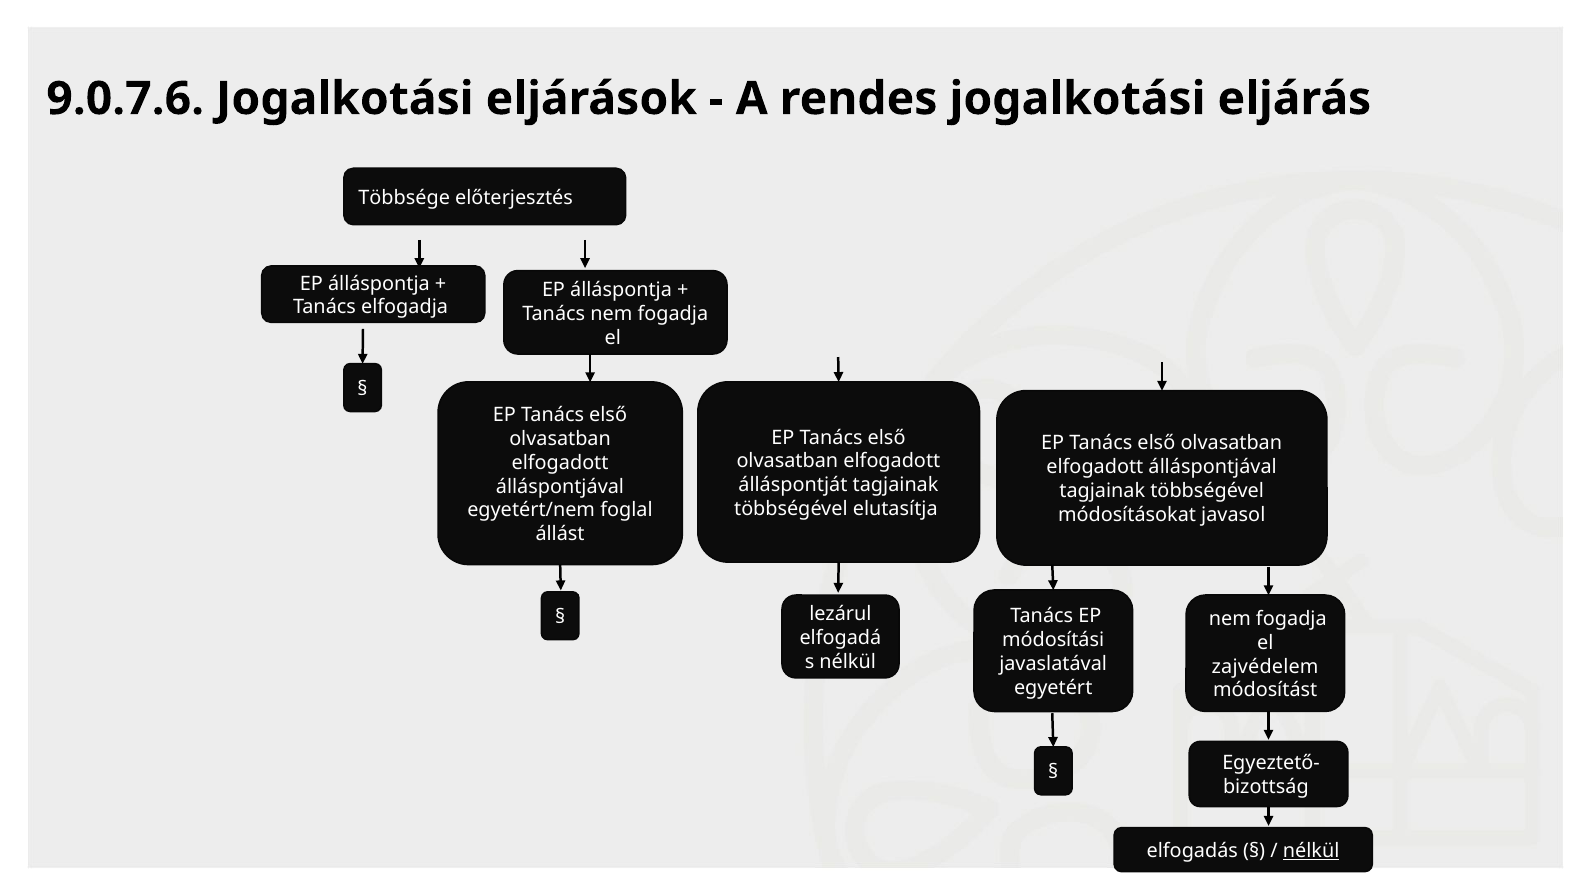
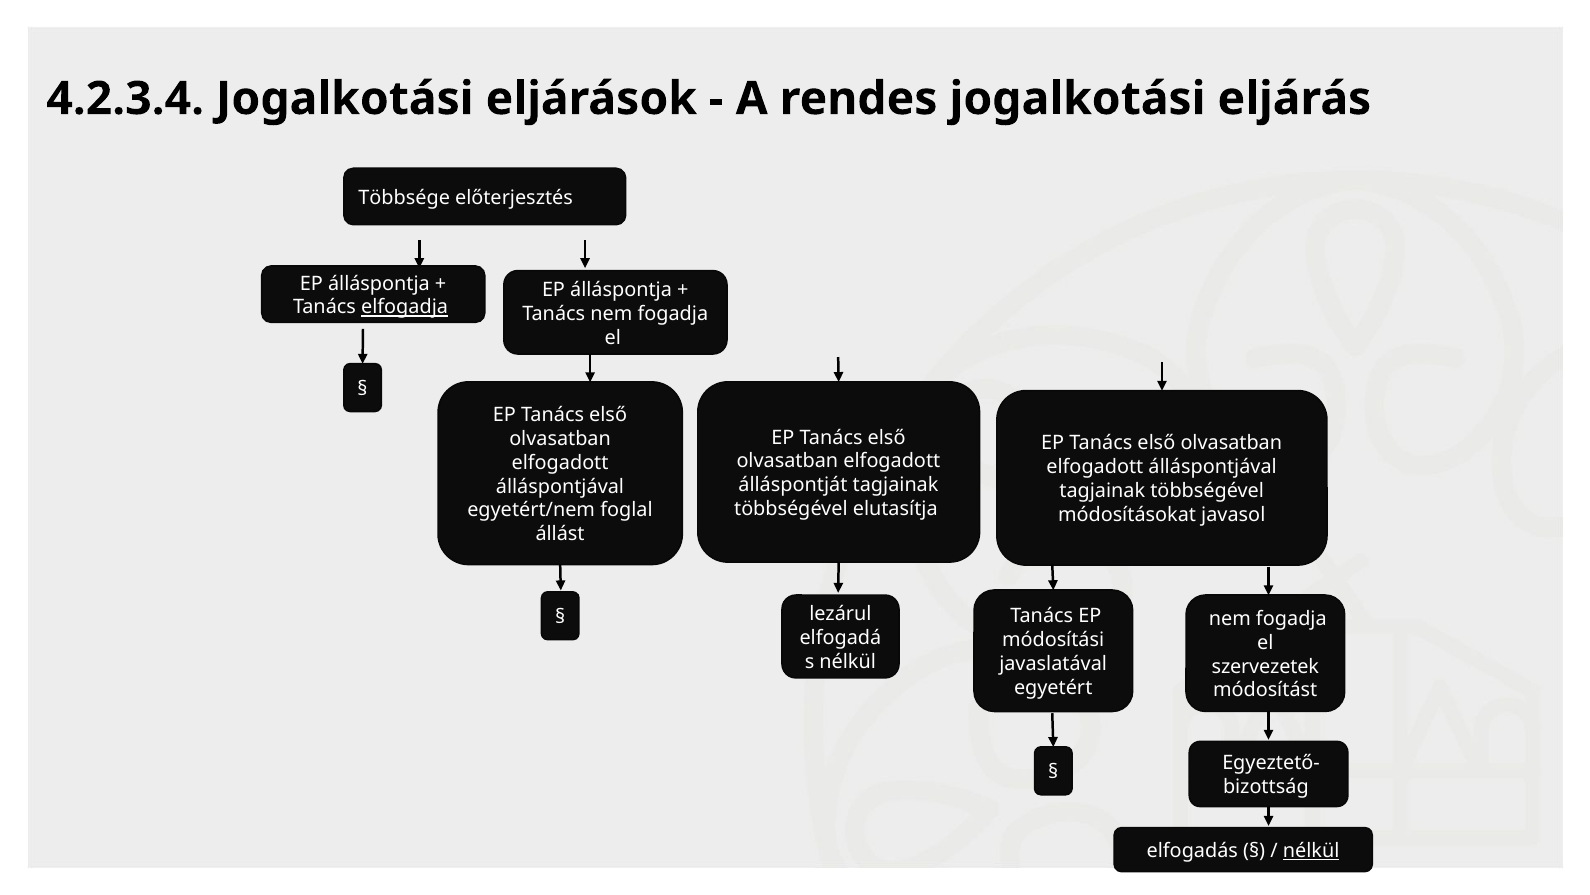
9.0.7.6: 9.0.7.6 -> 4.2.3.4 (125, 99)
elfogadja underline: none -> present (405, 307)
zajvédelem: zajvédelem -> szervezetek (1265, 666)
